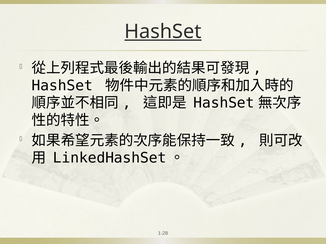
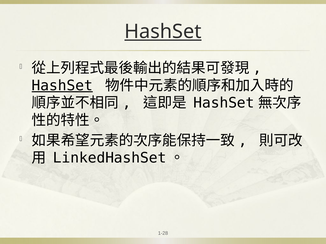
HashSet underline: none -> present (62, 86)
